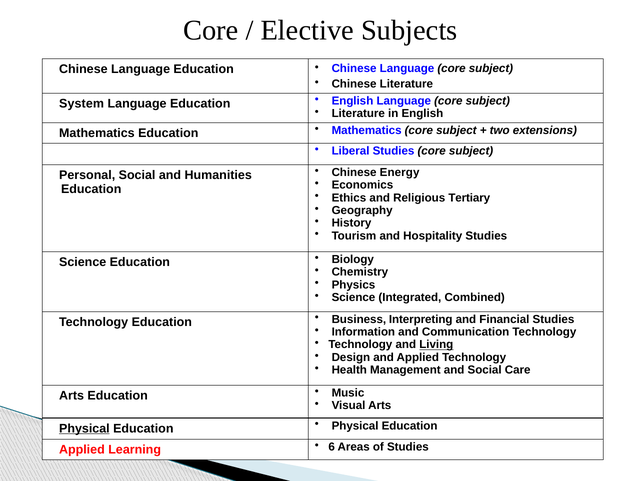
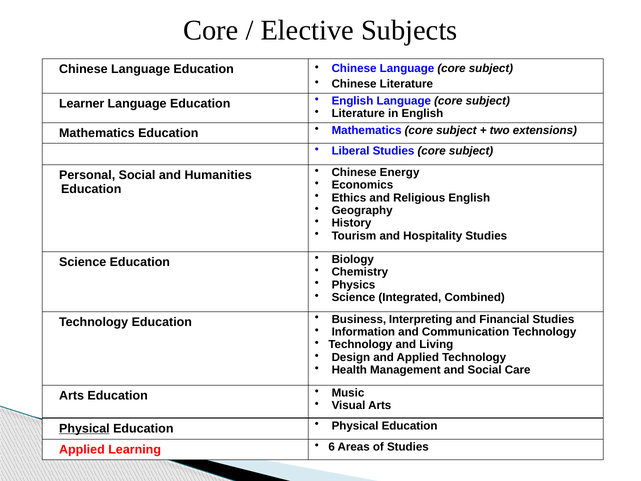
System: System -> Learner (82, 104)
Religious Tertiary: Tertiary -> English (469, 198)
Living underline: present -> none (436, 344)
